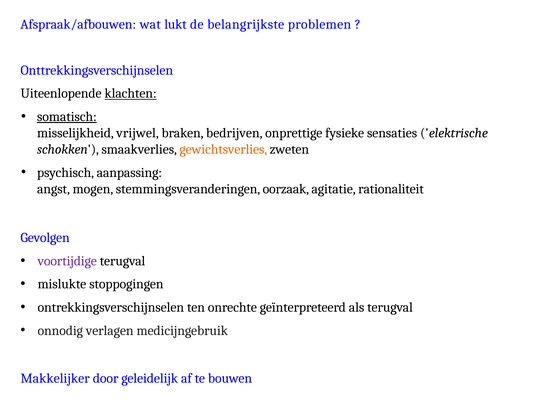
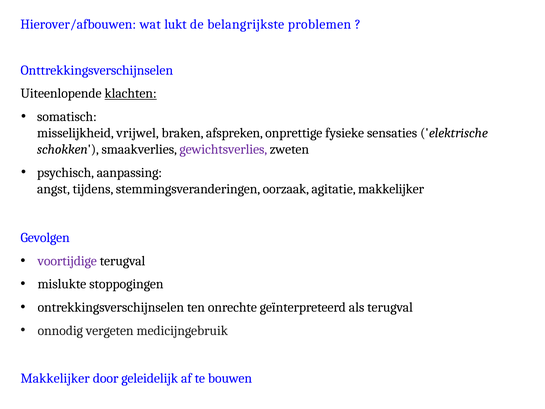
Afspraak/afbouwen: Afspraak/afbouwen -> Hierover/afbouwen (78, 24)
somatisch underline: present -> none (67, 117)
bedrijven: bedrijven -> afspreken (234, 133)
gewichtsverlies colour: orange -> purple (223, 149)
mogen: mogen -> tijdens (93, 189)
agitatie rationaliteit: rationaliteit -> makkelijker (391, 189)
verlagen: verlagen -> vergeten (110, 330)
